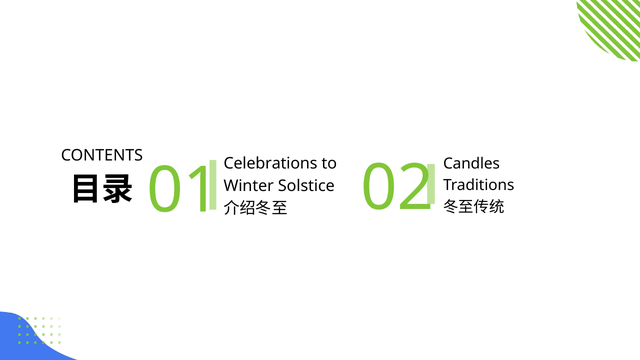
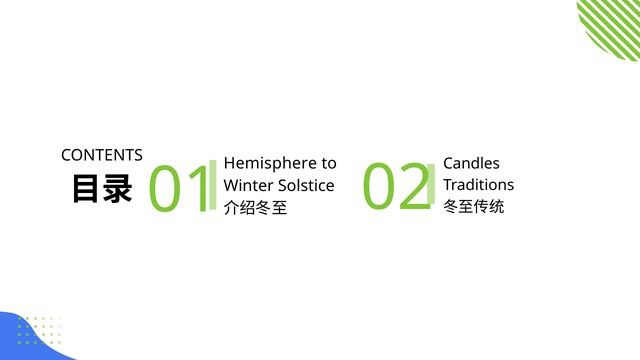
Celebrations: Celebrations -> Hemisphere (270, 163)
